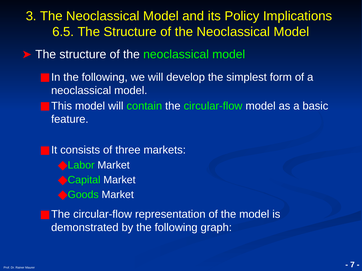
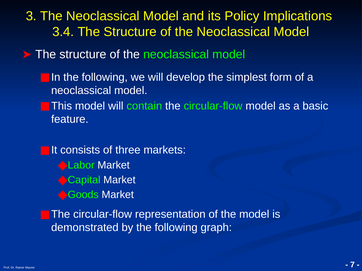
6.5: 6.5 -> 3.4 (63, 32)
